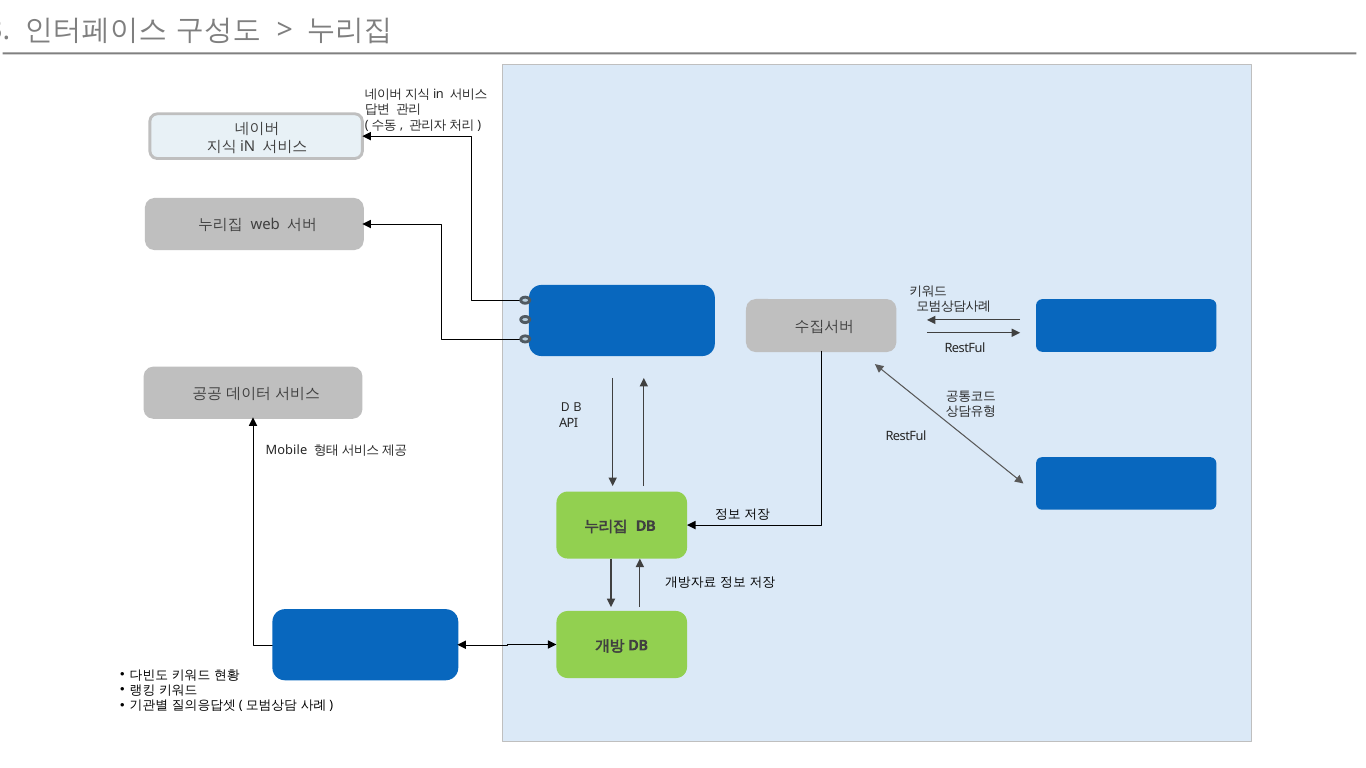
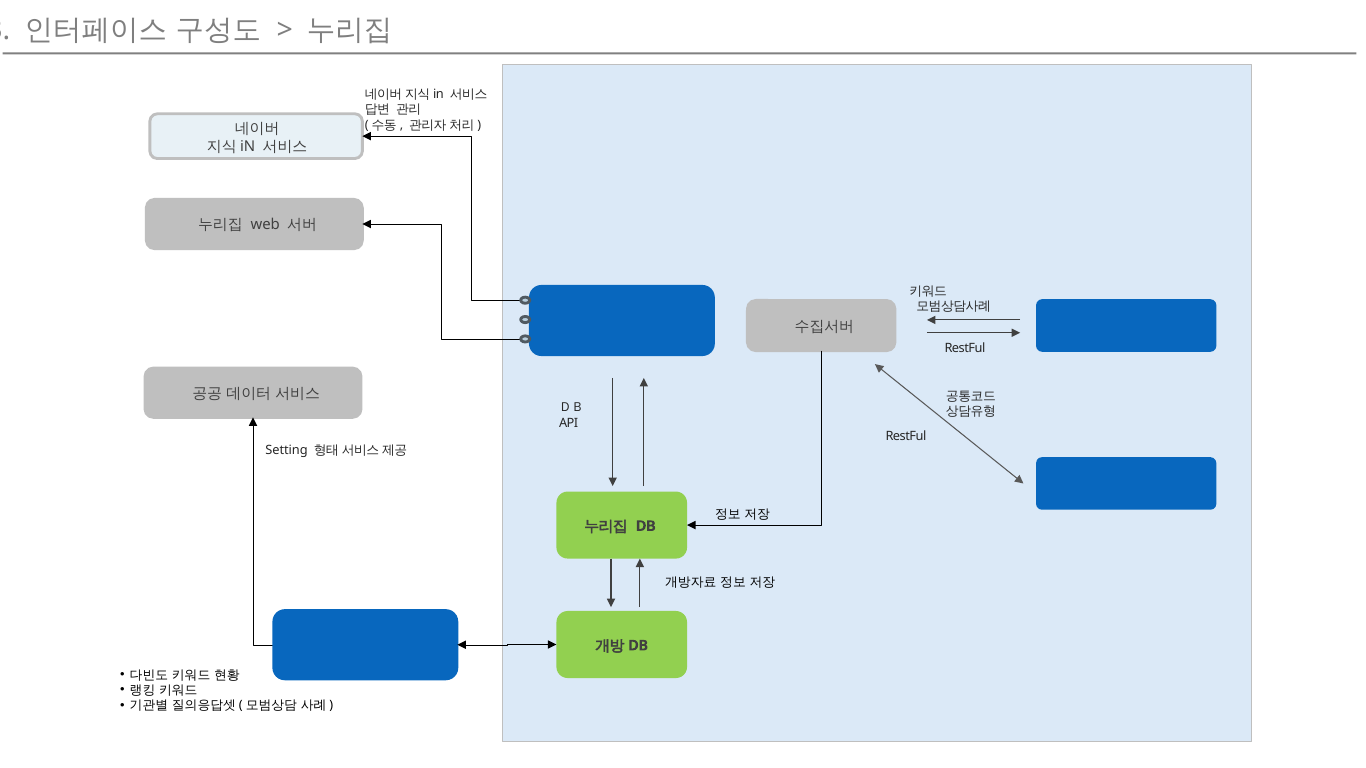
Mobile: Mobile -> Setting (287, 450)
